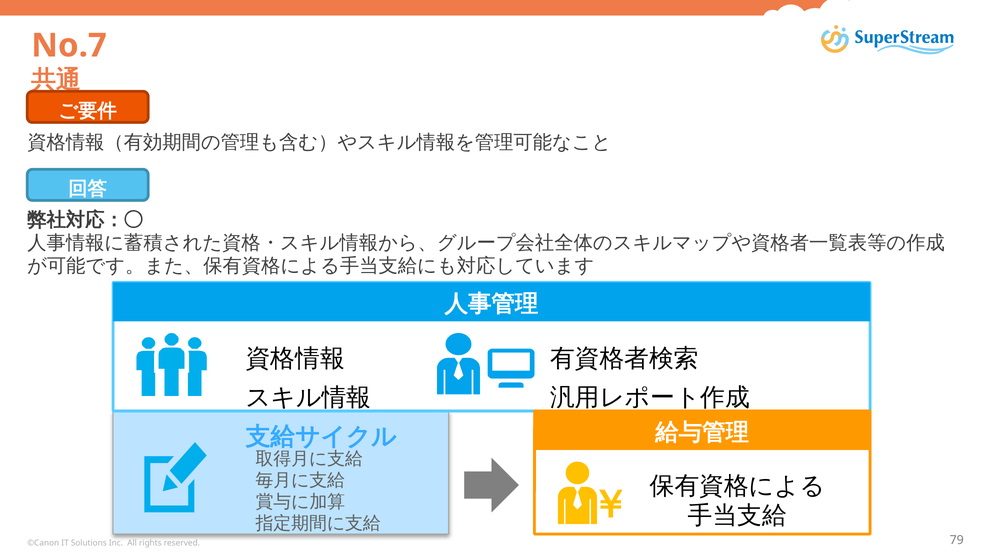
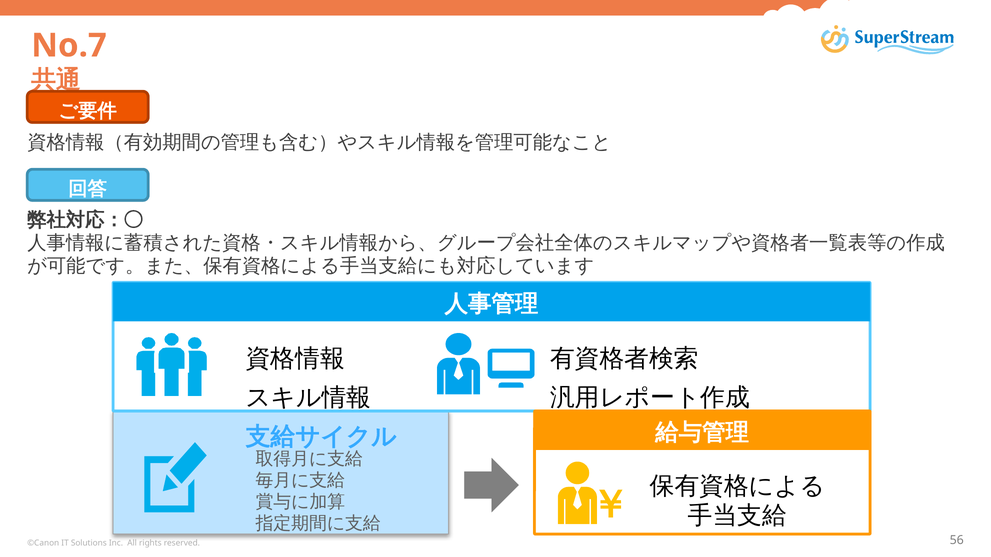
79: 79 -> 56 (957, 541)
